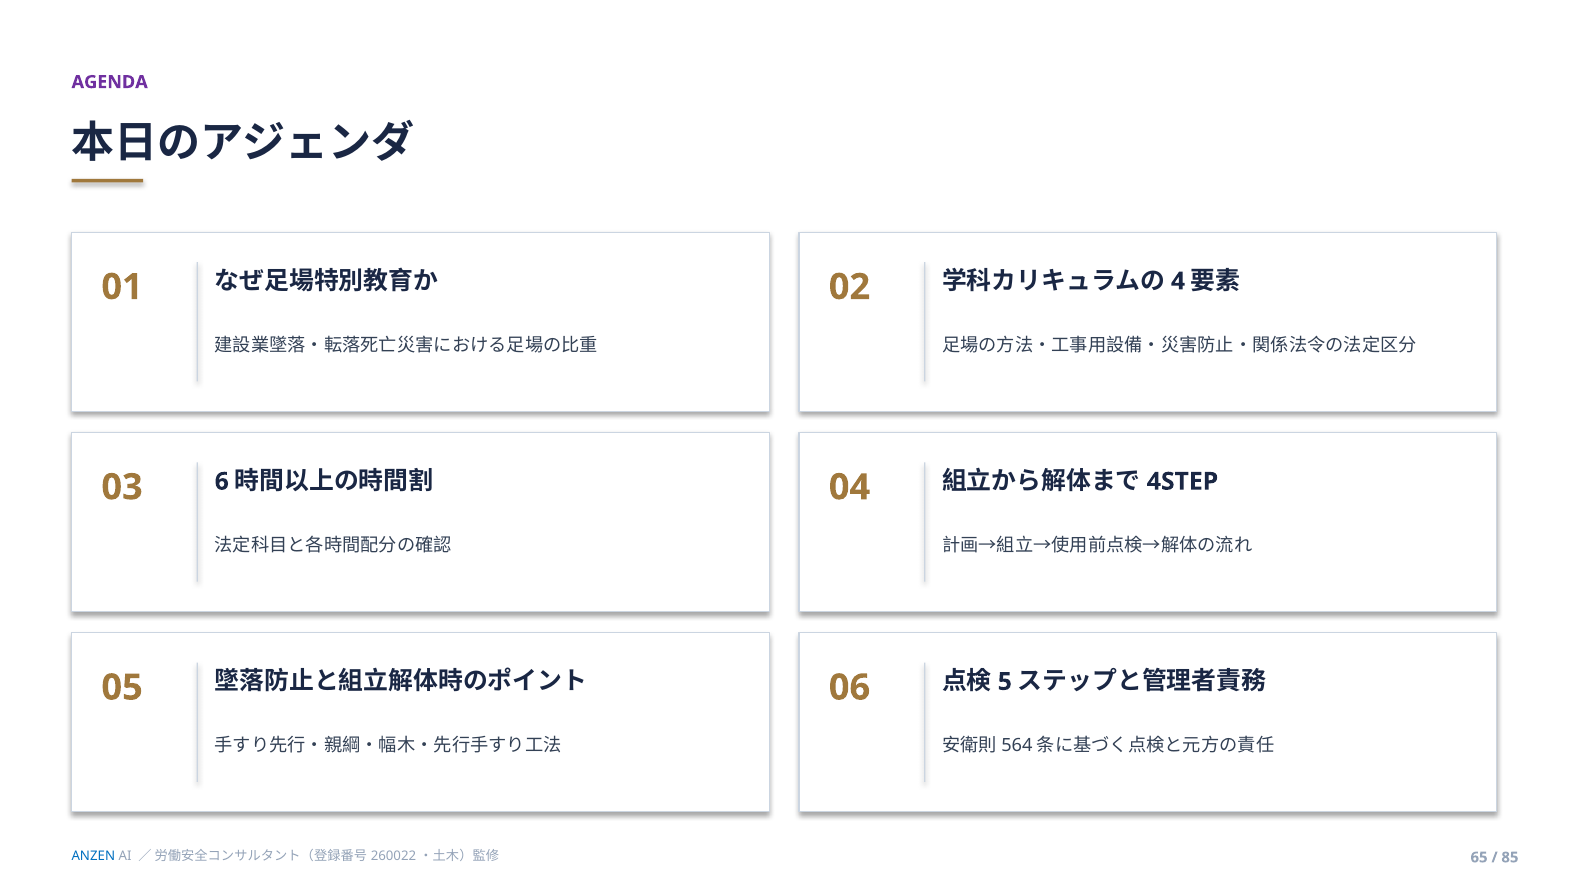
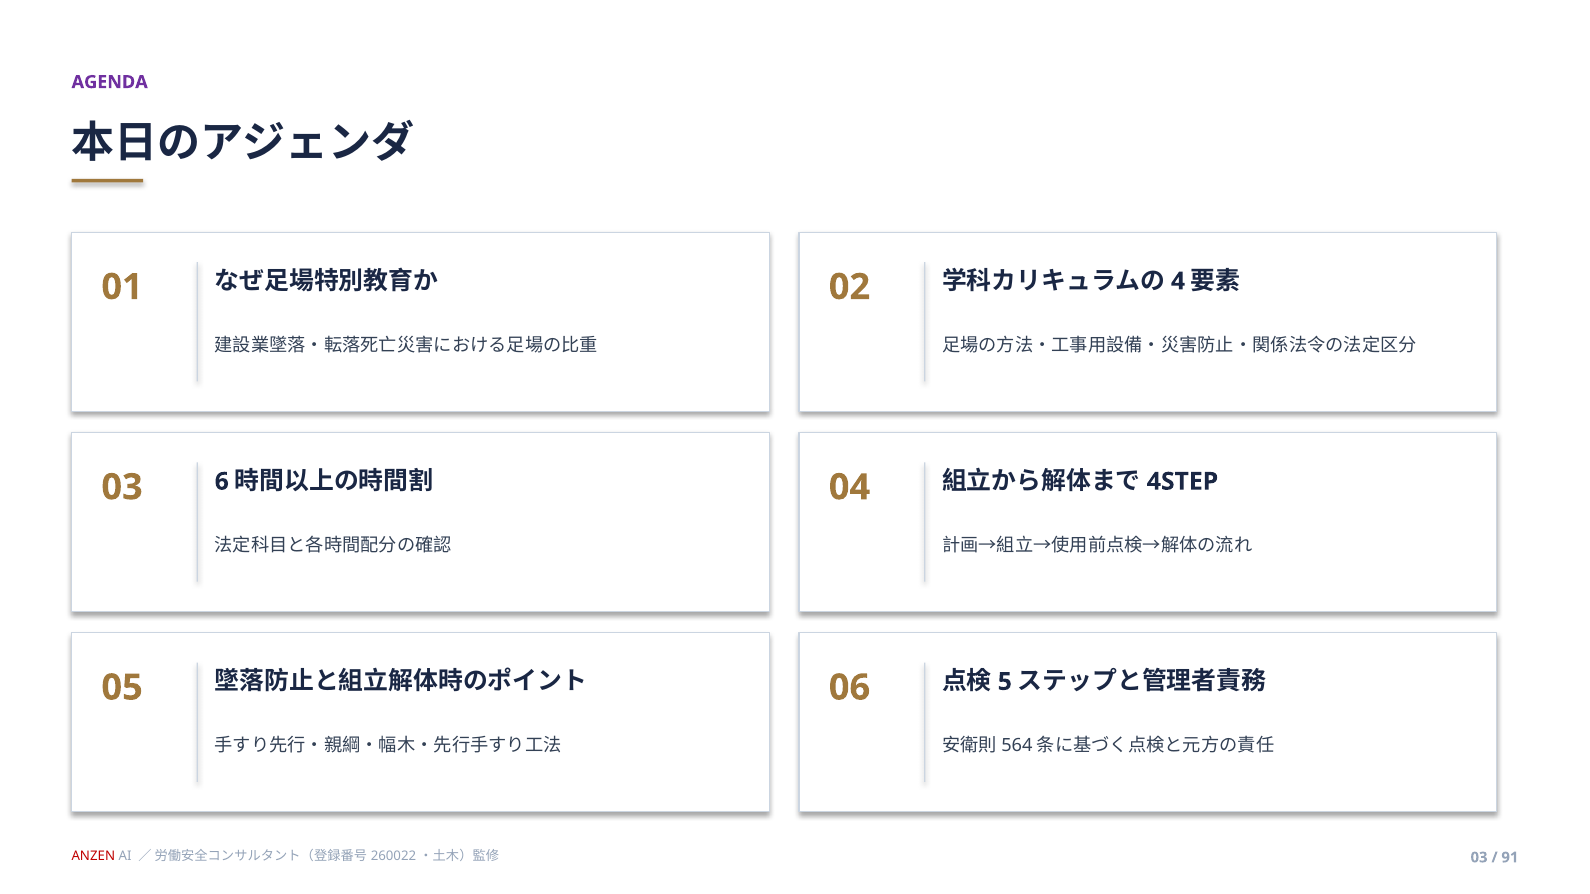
ANZEN colour: blue -> red (93, 856)
65: 65 -> 03 (1479, 858)
85: 85 -> 91 (1510, 858)
